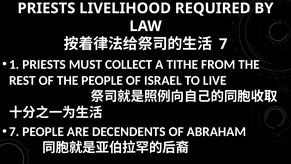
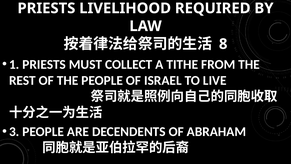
7: 7 -> 8 (223, 44)
7: 7 -> 3 (14, 131)
